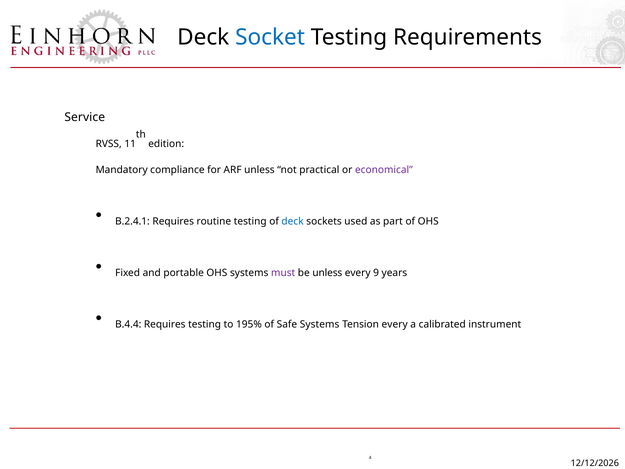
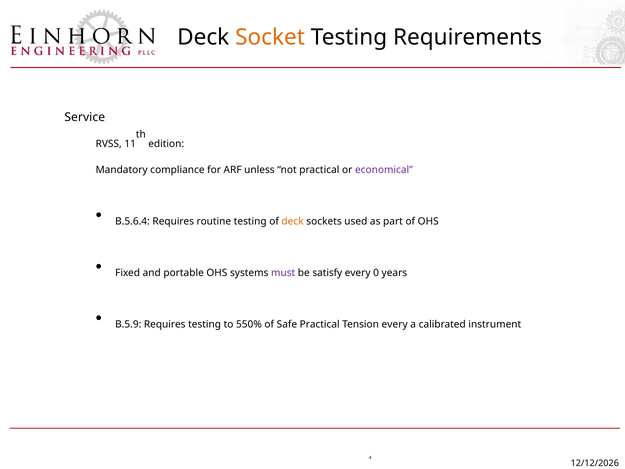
Socket colour: blue -> orange (270, 37)
B.2.4.1: B.2.4.1 -> B.5.6.4 (132, 221)
deck colour: blue -> orange (293, 221)
be unless: unless -> satisfy (327, 273)
9: 9 -> 0 (376, 273)
B.4.4: B.4.4 -> B.5.9 (128, 324)
195%: 195% -> 550% (249, 324)
Safe Systems: Systems -> Practical (320, 324)
